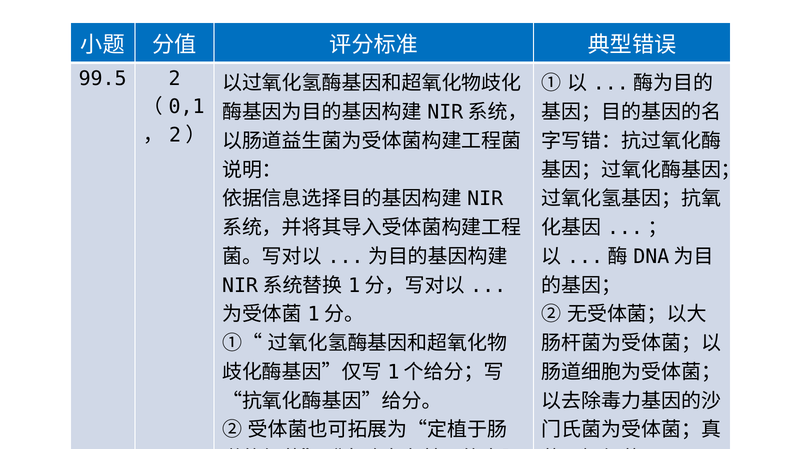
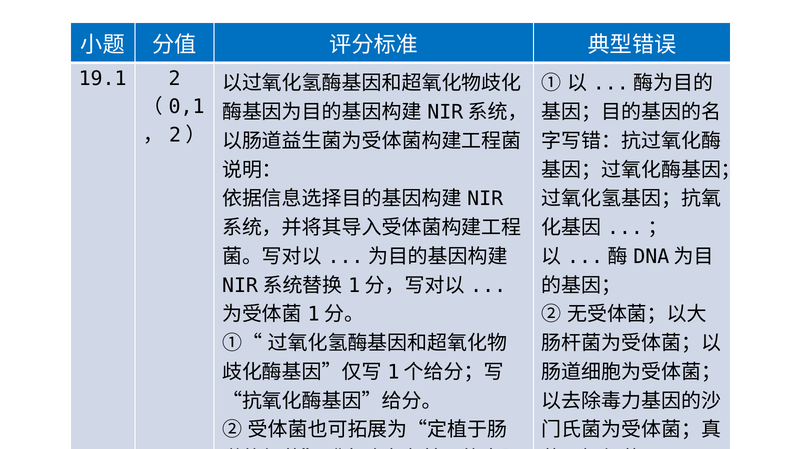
99.5: 99.5 -> 19.1 (103, 79)
